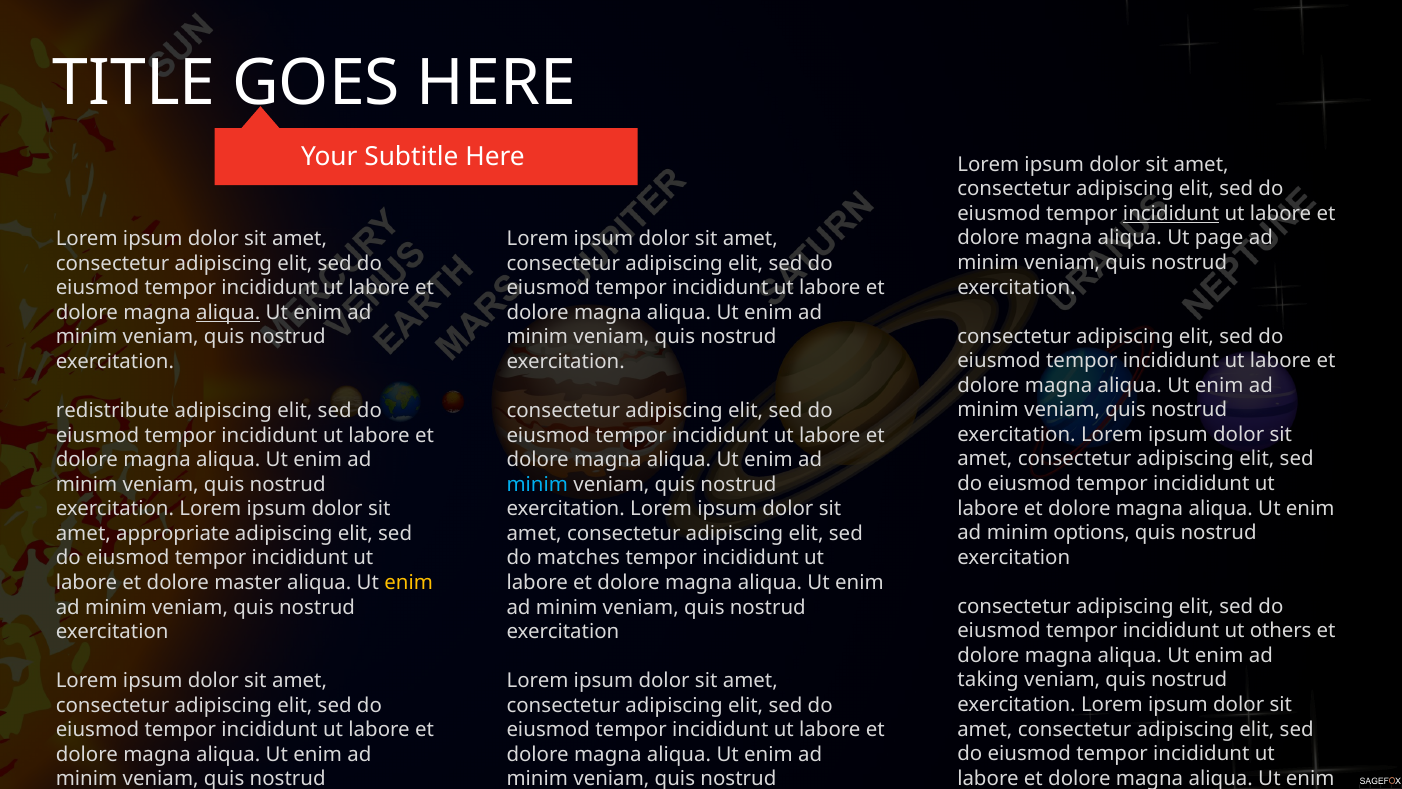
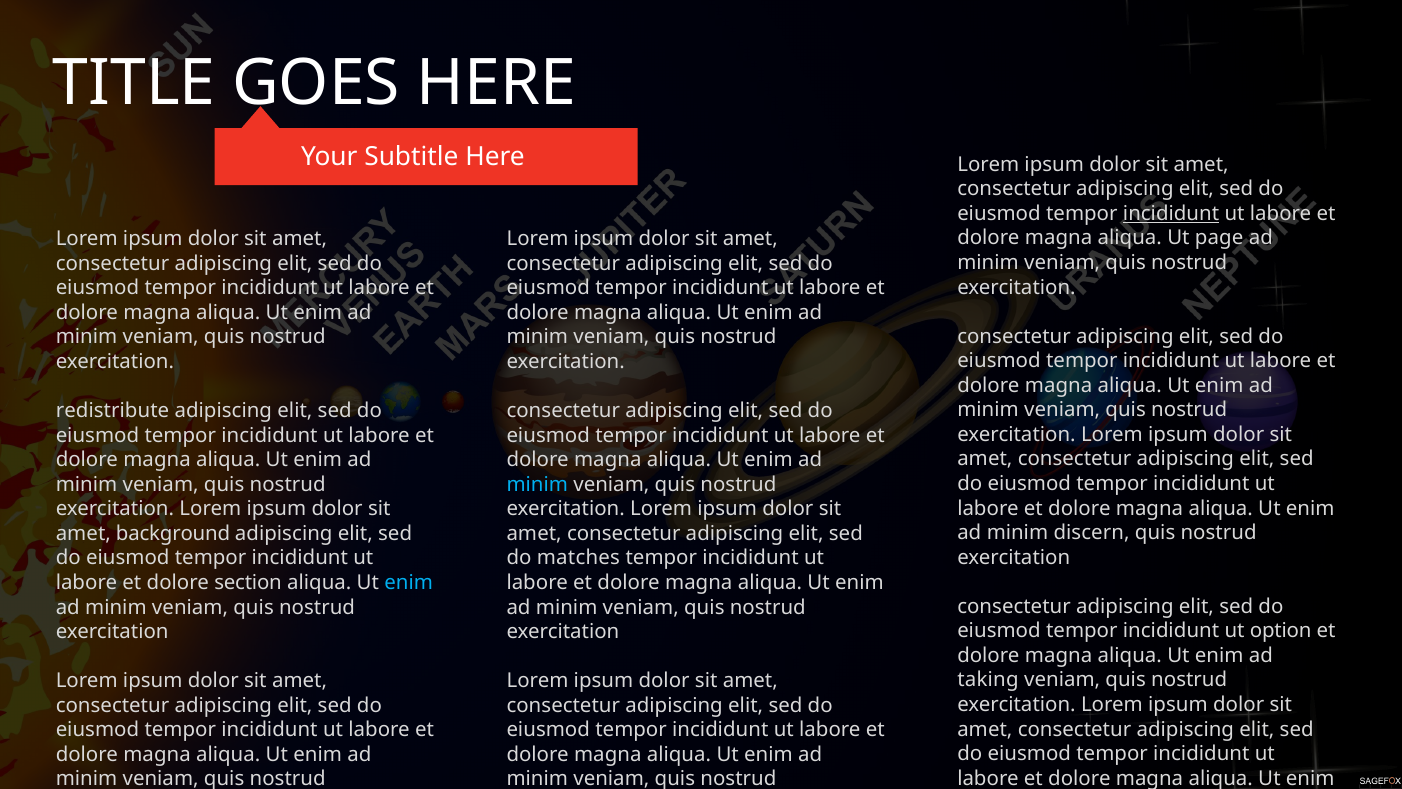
aliqua underline: present -> none (228, 312)
options: options -> discern (1092, 533)
appropriate: appropriate -> background (173, 533)
master: master -> section (248, 582)
enim colour: yellow -> light blue (409, 582)
others: others -> option (1281, 631)
